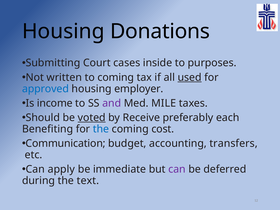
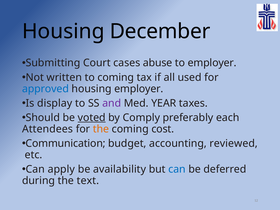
Donations: Donations -> December (160, 31)
inside: inside -> abuse (158, 63)
to purposes: purposes -> employer (212, 63)
used underline: present -> none (190, 77)
income: income -> display (55, 103)
MILE: MILE -> YEAR (164, 103)
Receive: Receive -> Comply (141, 118)
Benefiting: Benefiting -> Attendees (48, 129)
the colour: blue -> orange (101, 129)
transfers: transfers -> reviewed (234, 143)
immediate: immediate -> availability (120, 169)
can colour: purple -> blue (177, 169)
